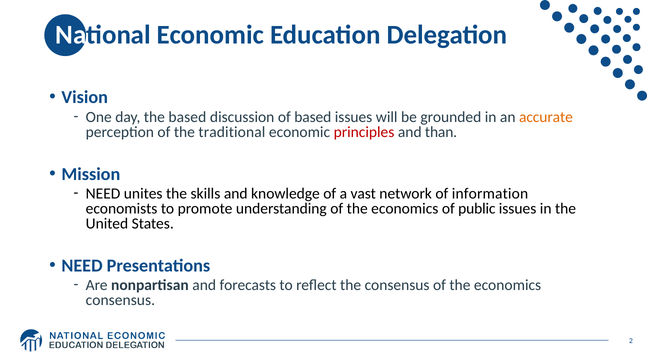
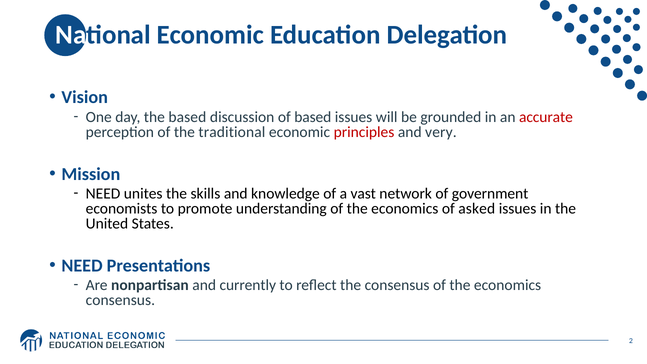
accurate colour: orange -> red (546, 117)
than: than -> very (441, 132)
information: information -> government (490, 194)
public: public -> asked (477, 209)
forecasts: forecasts -> currently (248, 285)
